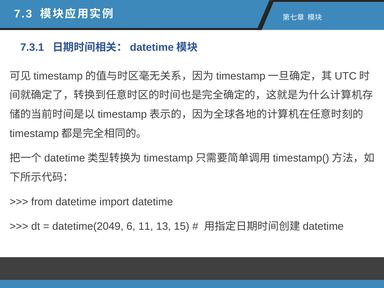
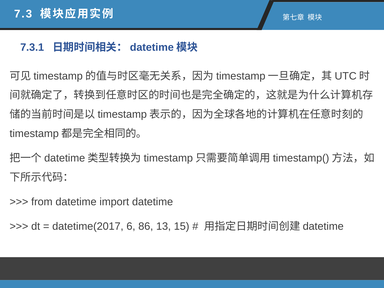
datetime(2049: datetime(2049 -> datetime(2017 (88, 226)
11: 11 -> 86 (146, 226)
